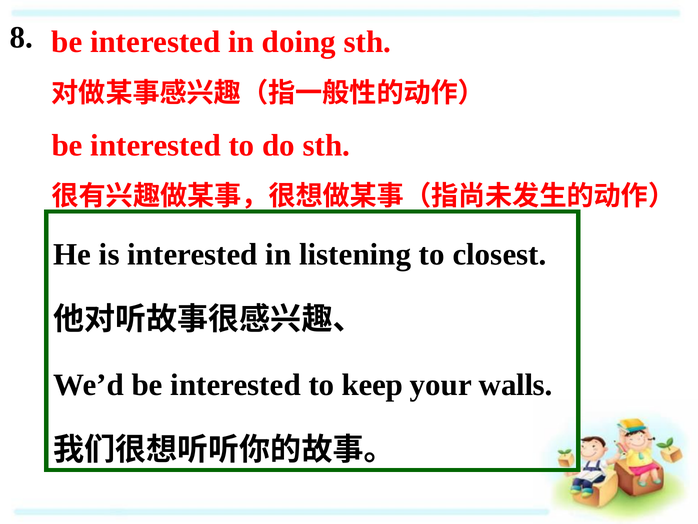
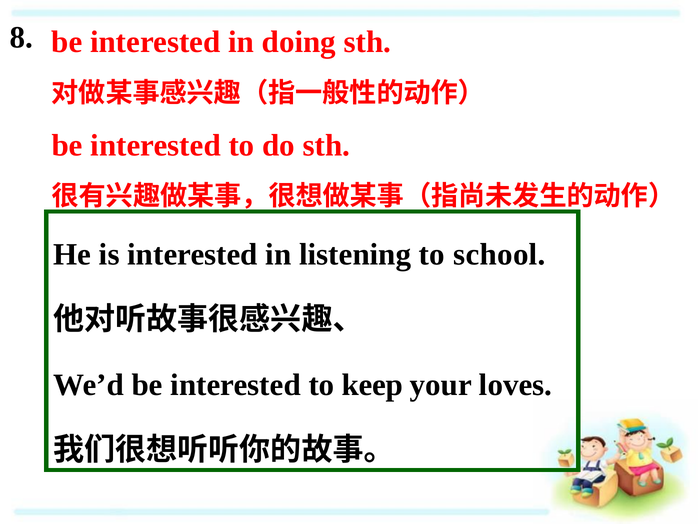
closest: closest -> school (499, 254)
walls: walls -> loves (516, 384)
